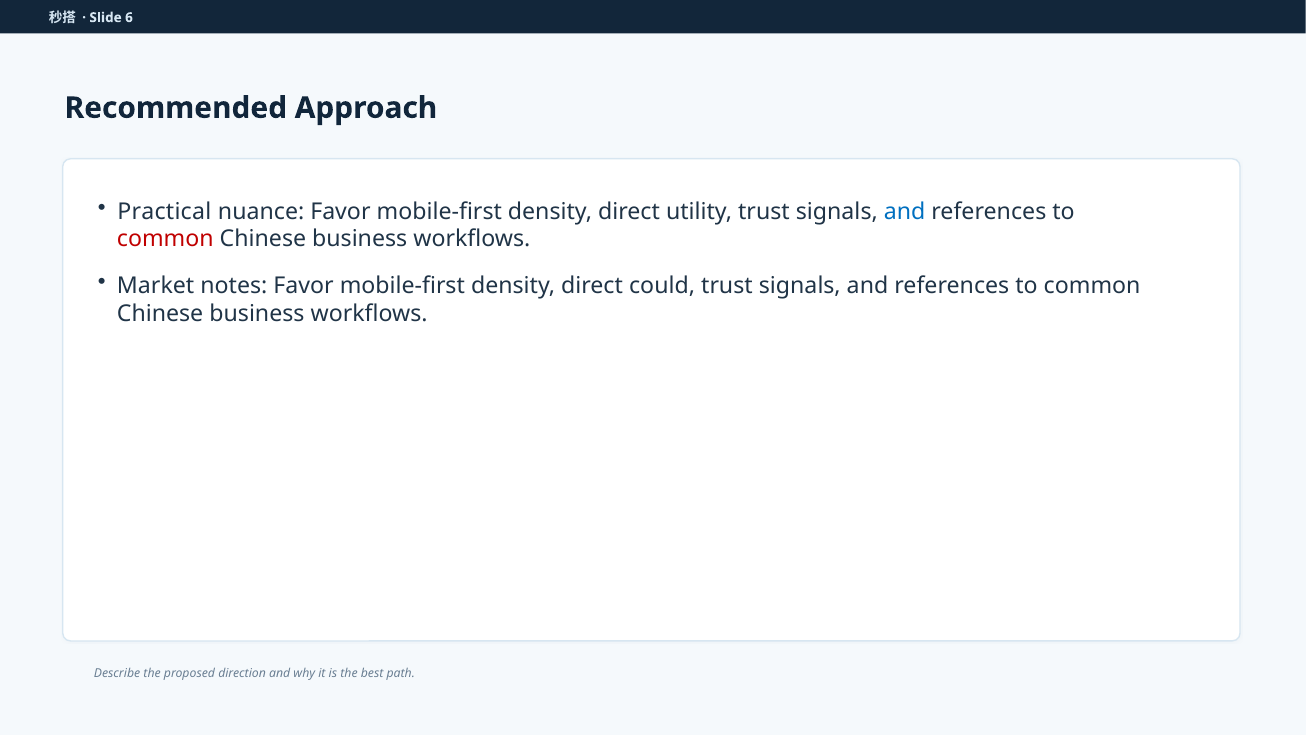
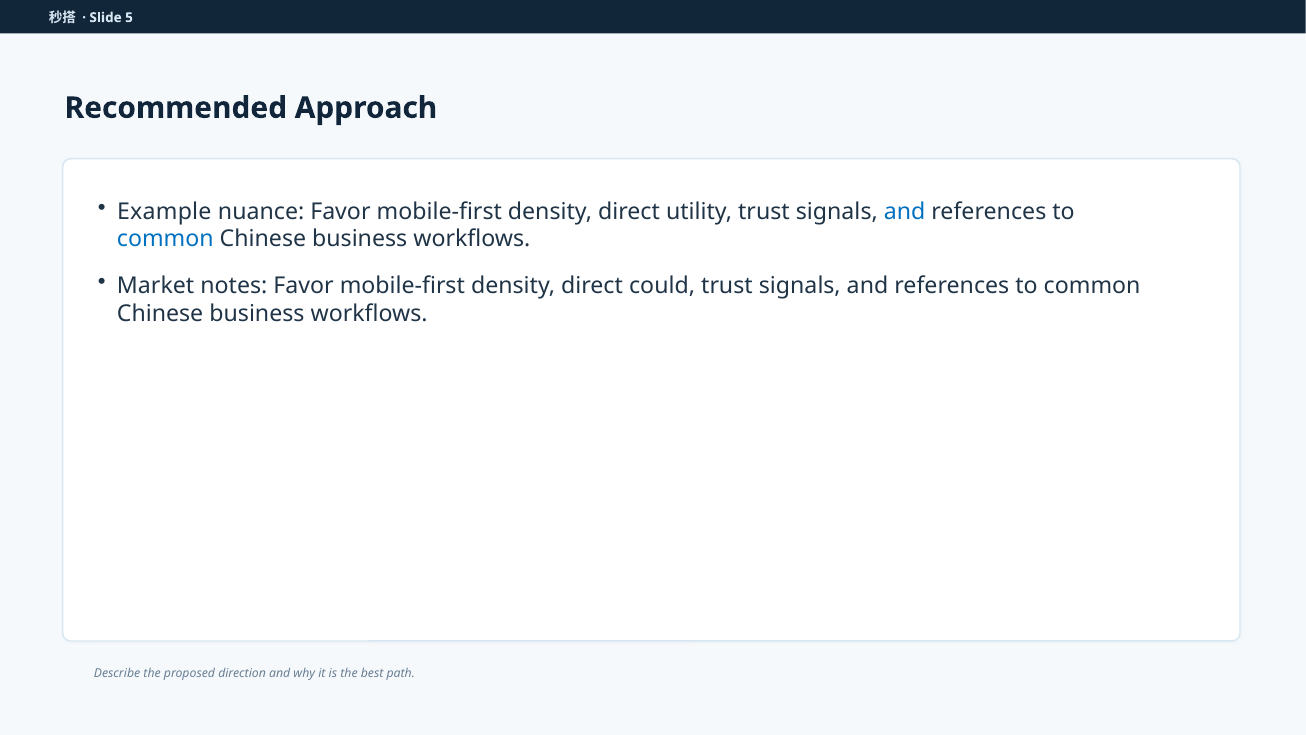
6: 6 -> 5 (129, 18)
Practical: Practical -> Example (164, 211)
common colour: red -> blue (165, 239)
